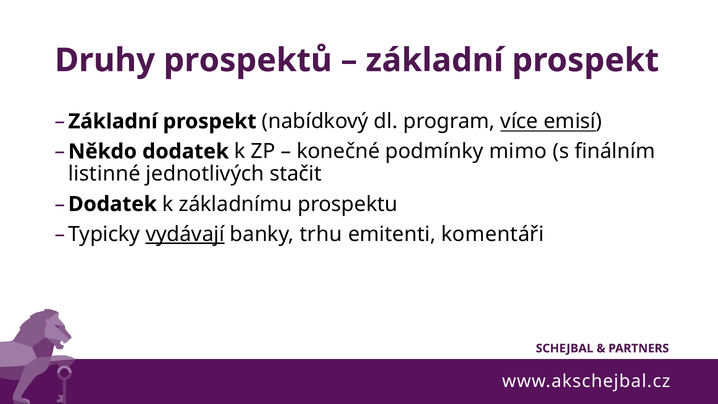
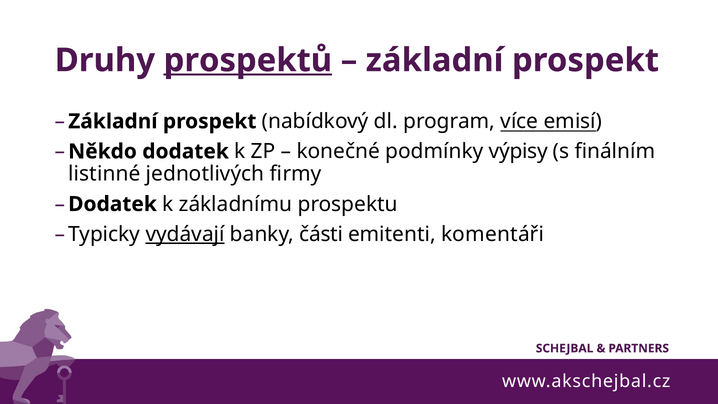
prospektů underline: none -> present (248, 60)
mimo: mimo -> výpisy (518, 151)
stačit: stačit -> firmy (296, 174)
trhu: trhu -> části (321, 234)
